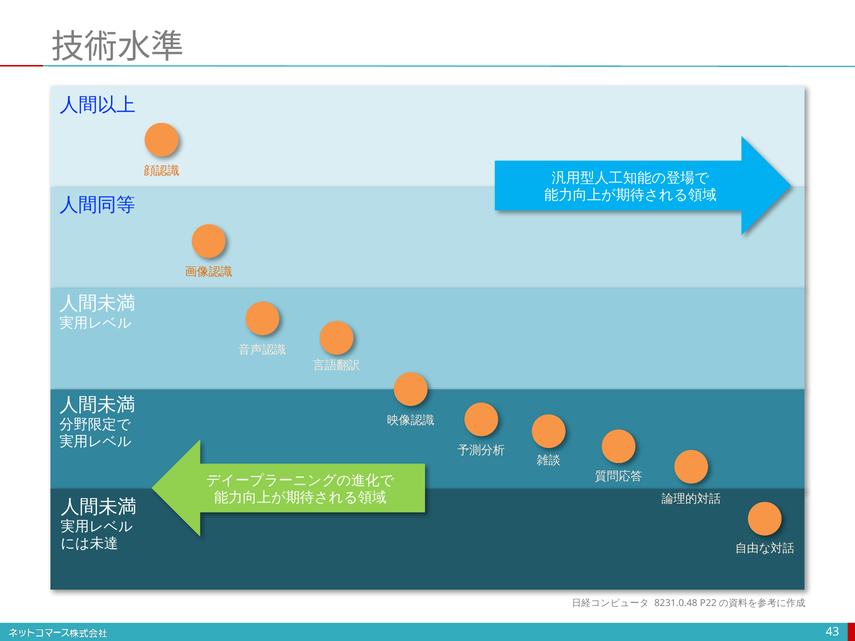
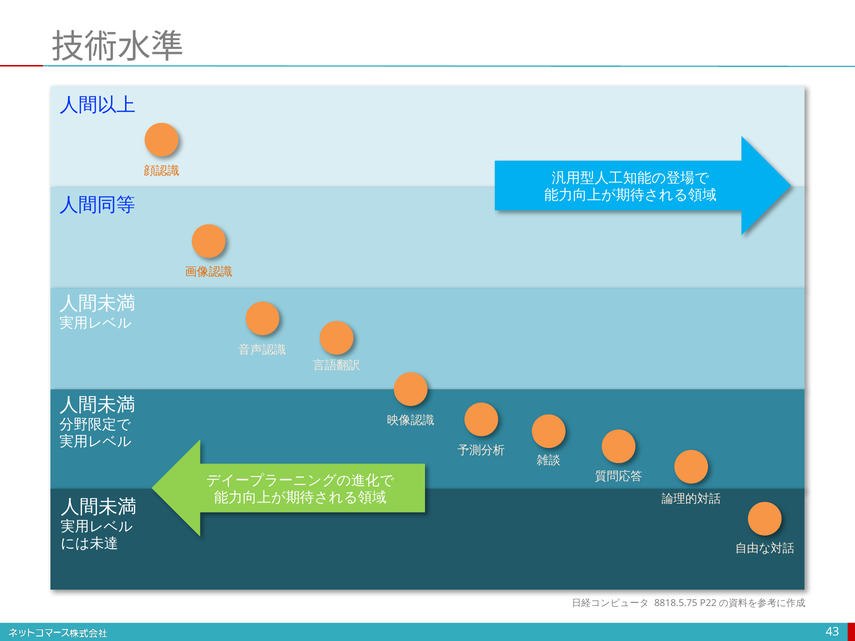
8231.0.48: 8231.0.48 -> 8818.5.75 (676, 604)
